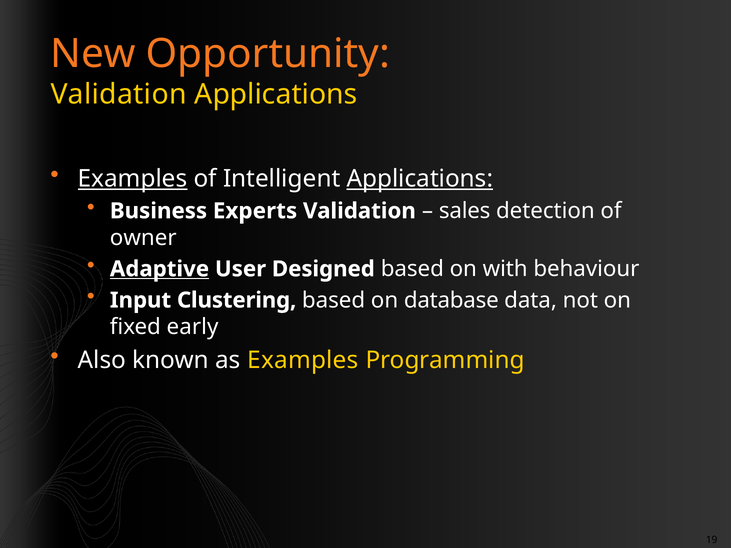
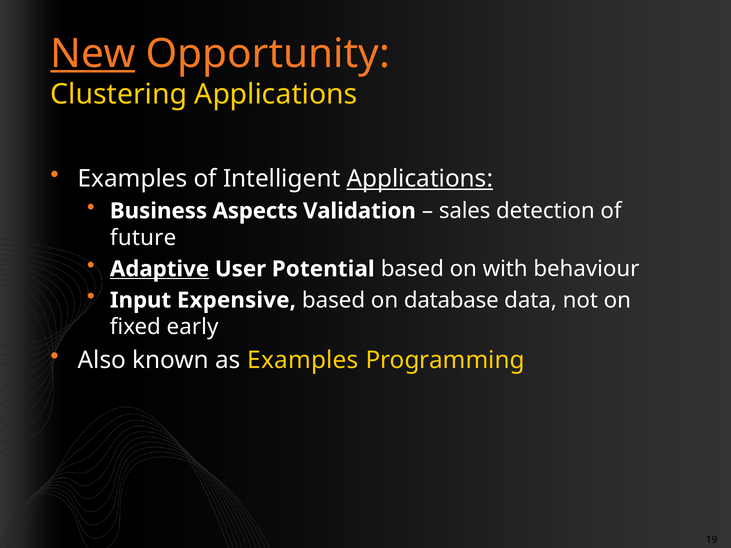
New underline: none -> present (93, 54)
Validation: Validation -> Clustering (119, 94)
Examples underline: present -> none (133, 179)
Experts: Experts -> Aspects (255, 211)
owner: owner -> future (143, 238)
Designed: Designed -> Potential (323, 269)
Clustering: Clustering -> Expensive (236, 300)
